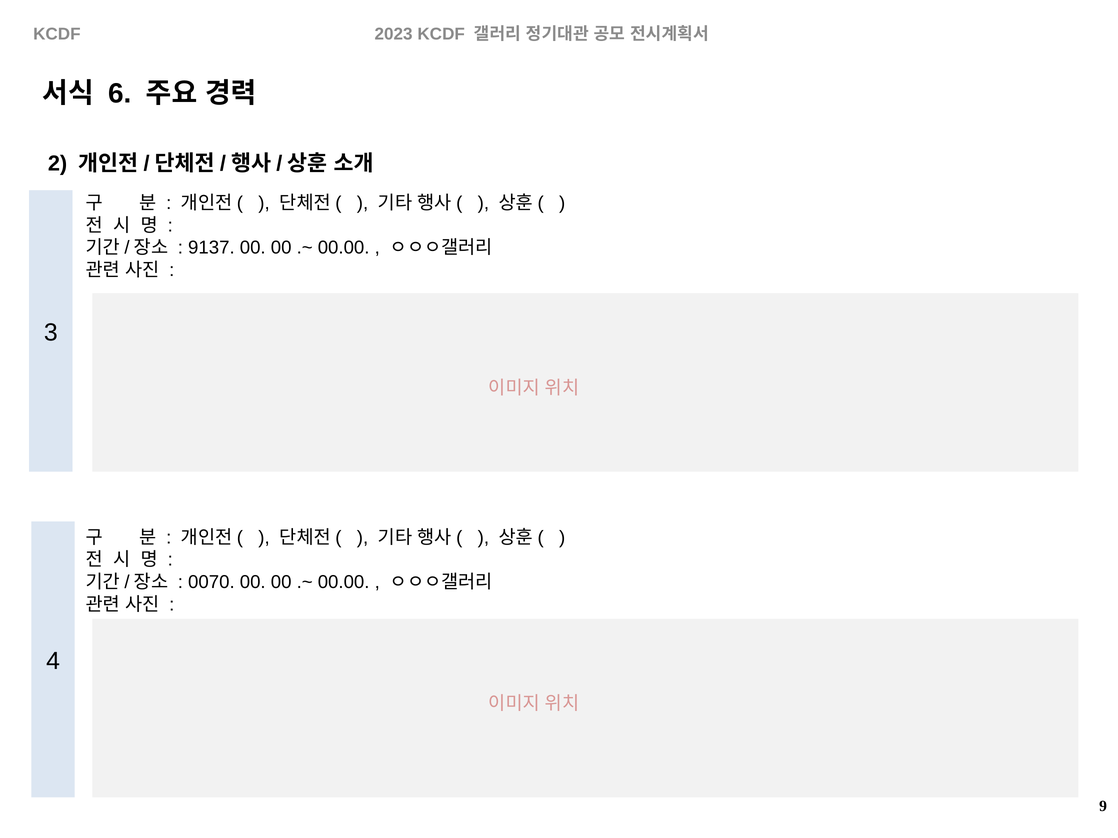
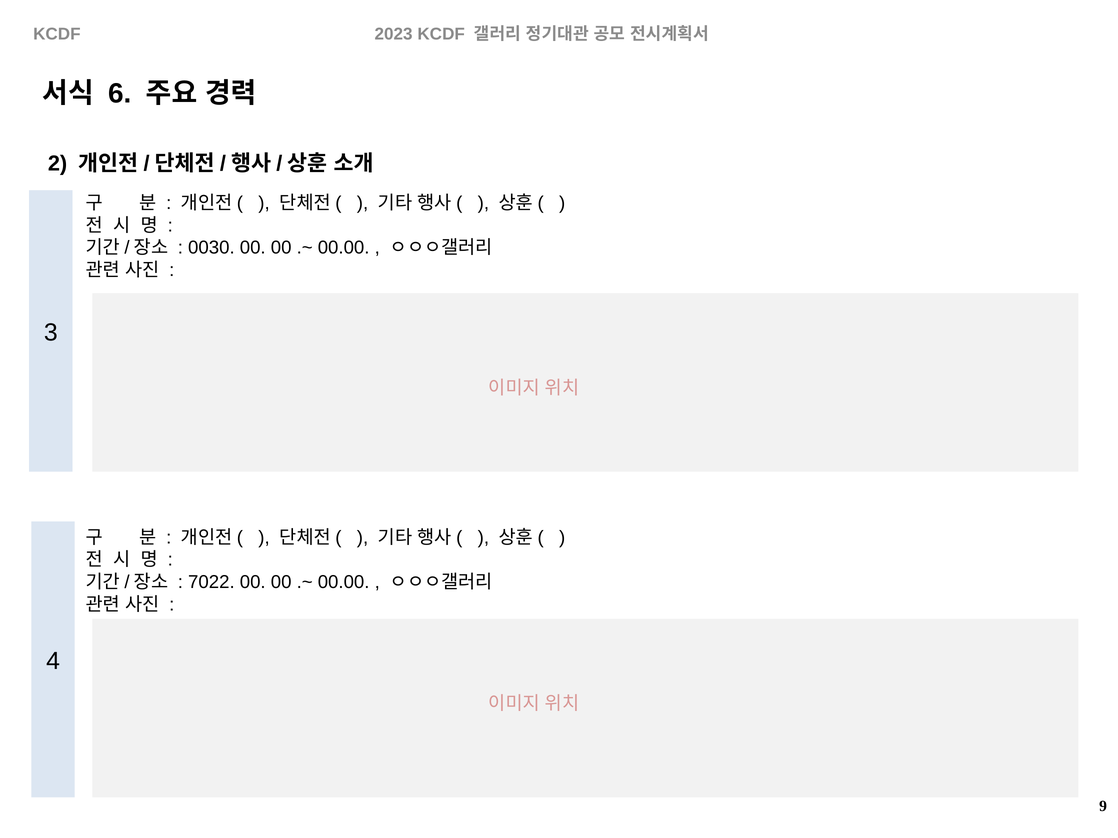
9137: 9137 -> 0030 (211, 248)
0070: 0070 -> 7022 (211, 582)
